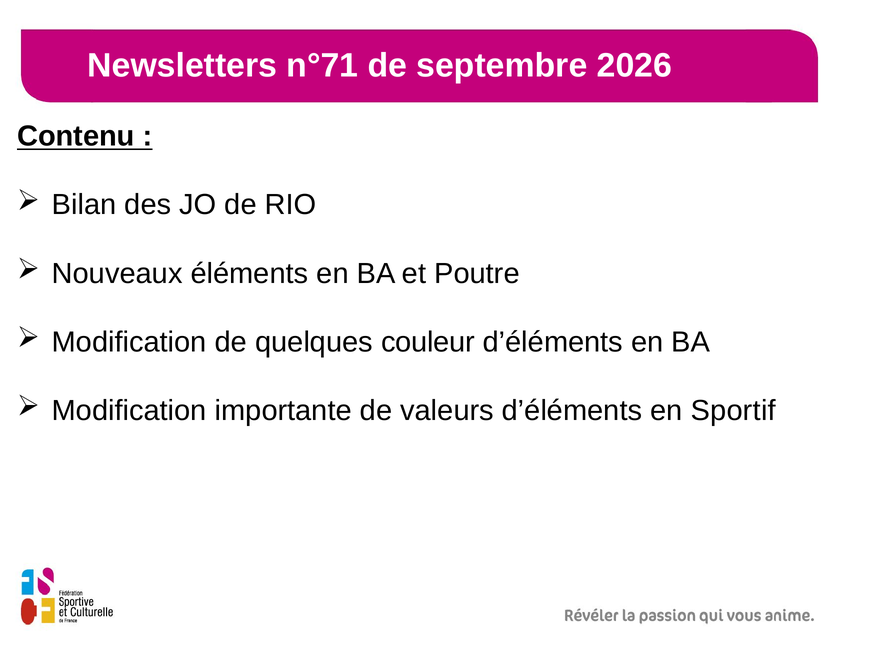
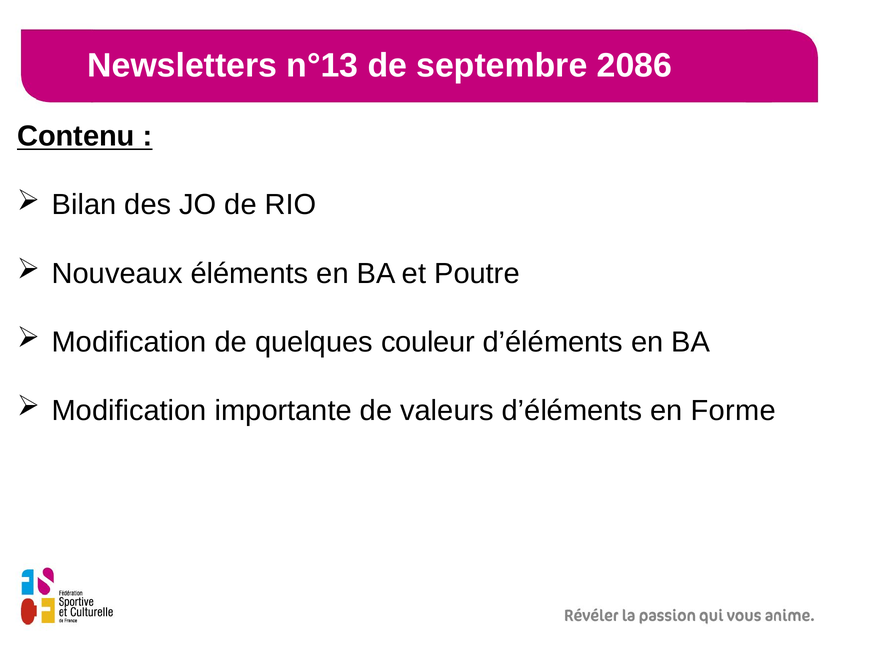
n°71: n°71 -> n°13 (322, 65)
2026: 2026 -> 2086 (634, 65)
Sportif: Sportif -> Forme (733, 411)
